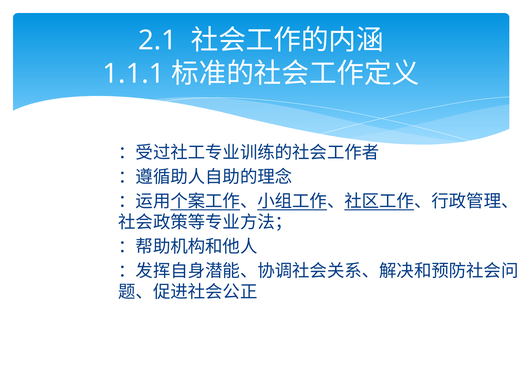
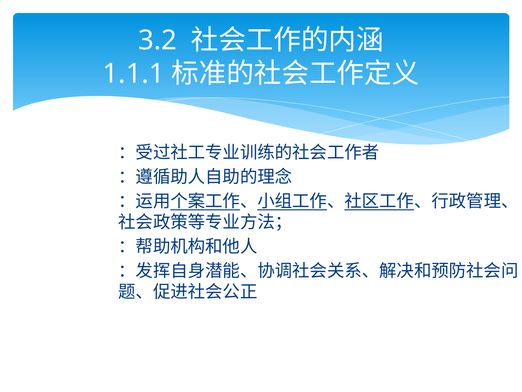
2.1: 2.1 -> 3.2 (158, 40)
